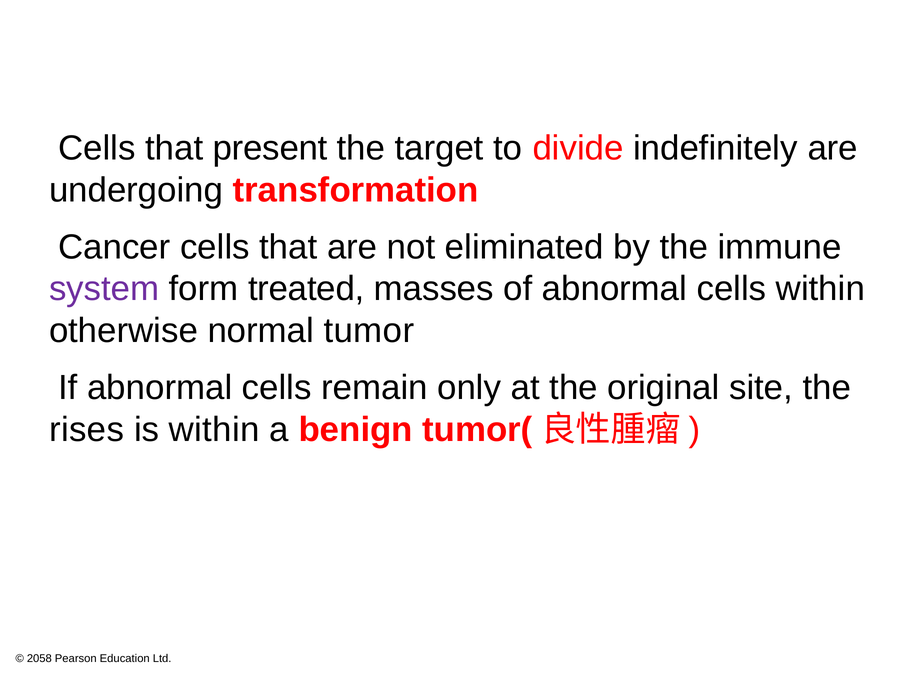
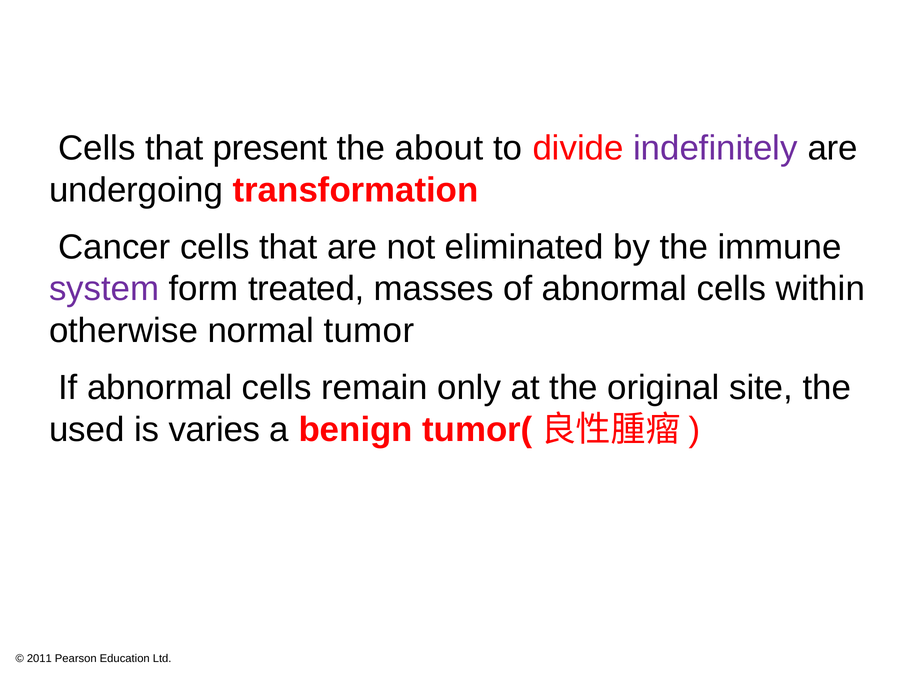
target: target -> about (439, 148)
indefinitely colour: black -> purple (715, 148)
rises: rises -> used (87, 429)
is within: within -> varies (214, 429)
2058: 2058 -> 2011 (39, 658)
